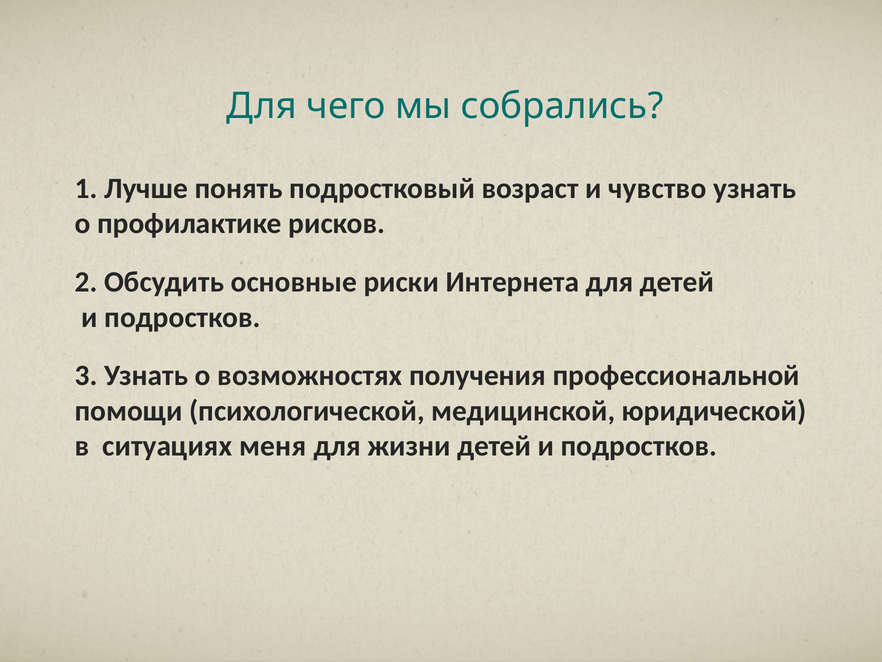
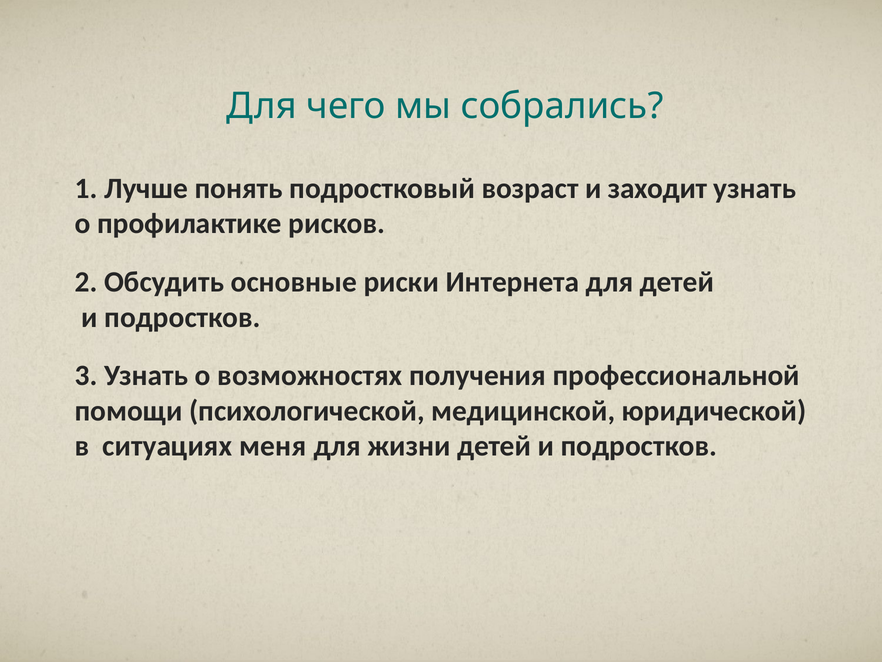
чувство: чувство -> заходит (658, 188)
